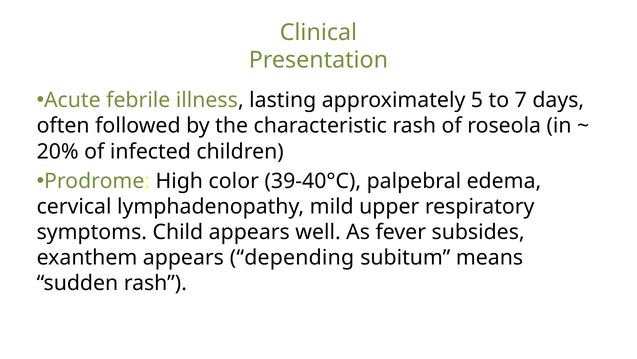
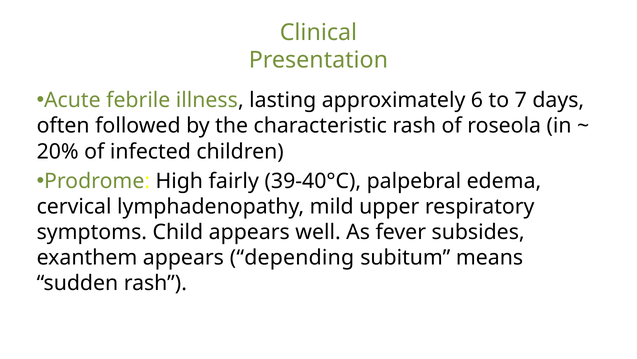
5: 5 -> 6 (477, 100)
color: color -> fairly (234, 181)
